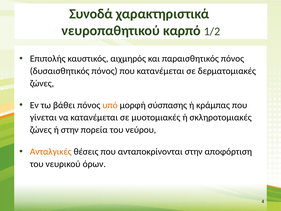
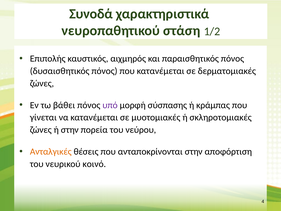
καρπό: καρπό -> στάση (182, 31)
υπό colour: orange -> purple (110, 105)
όρων: όρων -> κοινό (94, 164)
